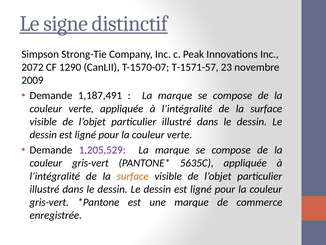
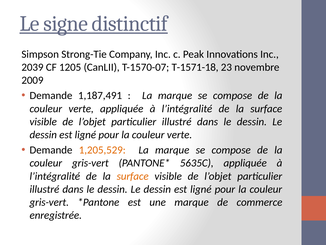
2072: 2072 -> 2039 (32, 67)
1290: 1290 -> 1205 (70, 67)
T-1571-57: T-1571-57 -> T-1571-18 (195, 67)
1,205,529 colour: purple -> orange (102, 150)
